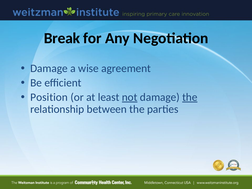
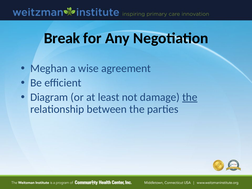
Damage: Damage -> Meghan (49, 69)
Position: Position -> Diagram (49, 97)
not underline: present -> none (130, 97)
